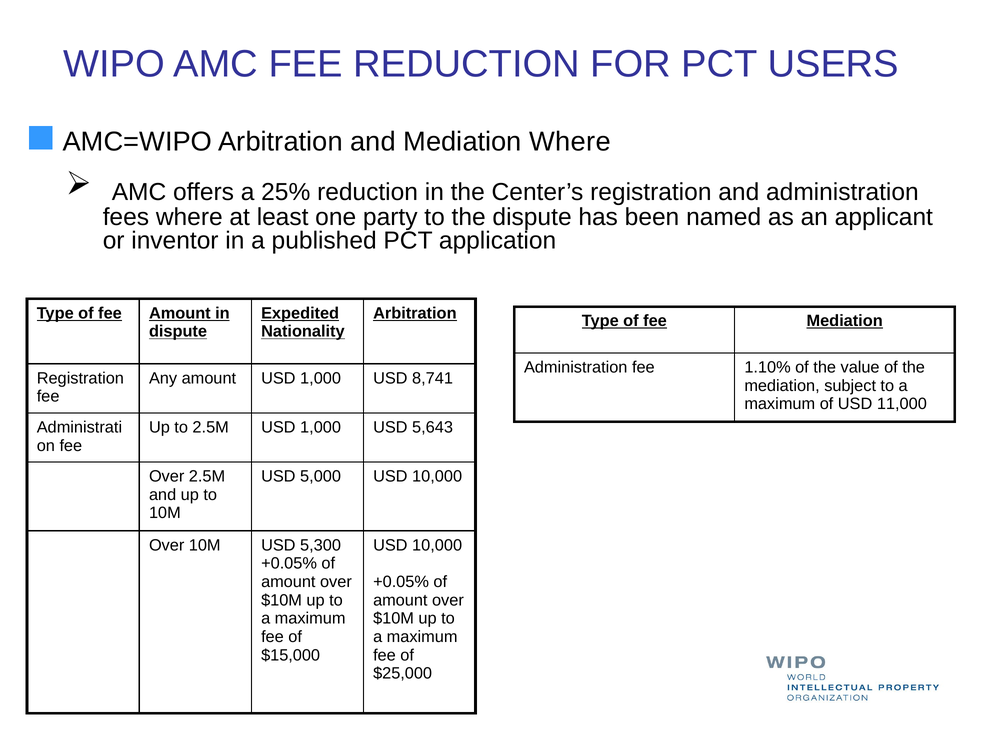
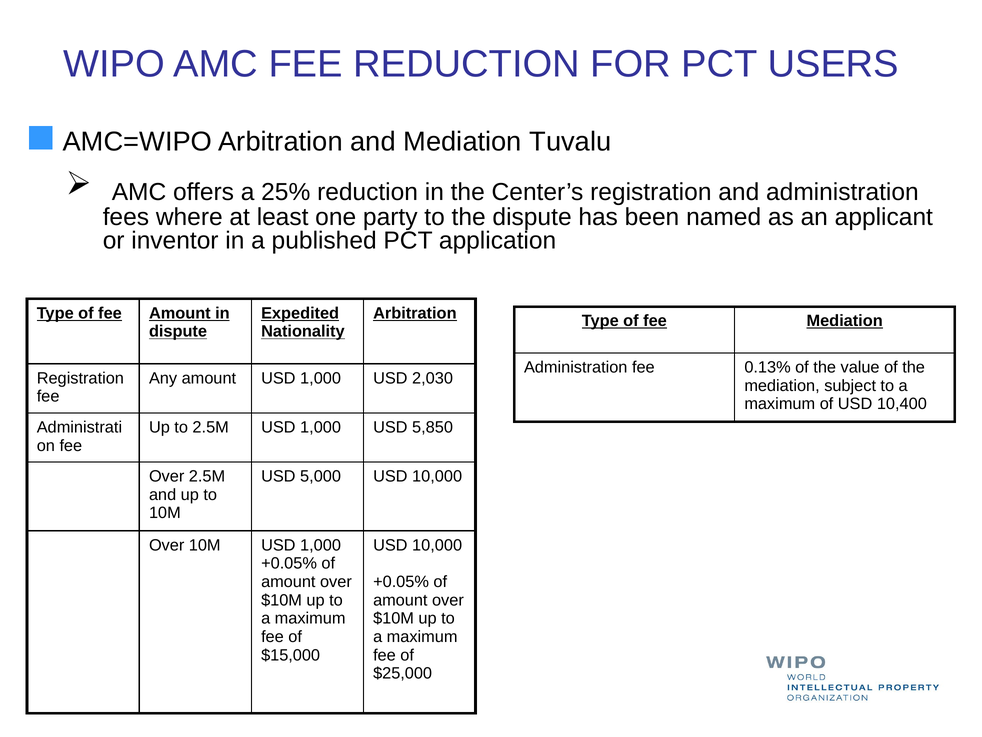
Mediation Where: Where -> Tuvalu (570, 142)
1.10%: 1.10% -> 0.13% (768, 367)
8,741: 8,741 -> 2,030 (433, 378)
11,000: 11,000 -> 10,400 (902, 404)
5,643: 5,643 -> 5,850 (433, 427)
10M USD 5,300: 5,300 -> 1,000 (321, 545)
